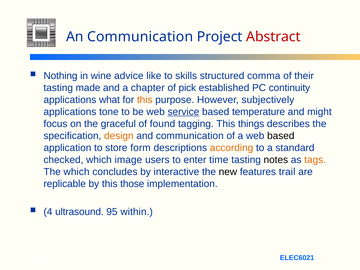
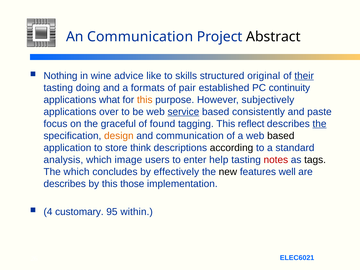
Abstract colour: red -> black (273, 37)
comma: comma -> original (264, 76)
their underline: none -> present (304, 76)
made: made -> doing (88, 88)
chapter: chapter -> formats (148, 88)
pick: pick -> pair (187, 88)
tone: tone -> over (109, 112)
temperature: temperature -> consistently (258, 112)
might: might -> paste (319, 112)
things: things -> reflect (251, 124)
the underline: none -> present (319, 124)
form: form -> think (141, 148)
according colour: orange -> black (232, 148)
checked: checked -> analysis (63, 160)
time: time -> help (219, 160)
notes colour: black -> red (276, 160)
tags colour: orange -> black (315, 160)
interactive: interactive -> effectively (176, 172)
trail: trail -> well (287, 172)
replicable: replicable -> describes (65, 184)
ultrasound: ultrasound -> customary (79, 212)
